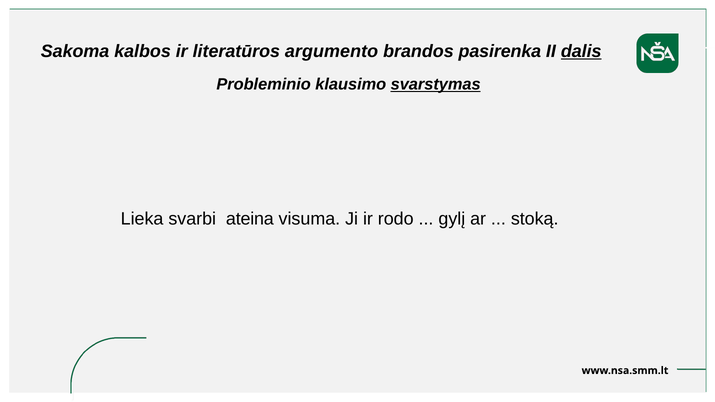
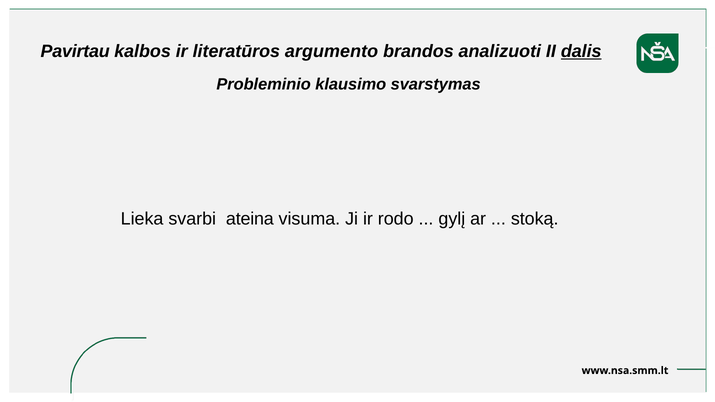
Sakoma: Sakoma -> Pavirtau (75, 51)
pasirenka: pasirenka -> analizuoti (500, 51)
svarstymas underline: present -> none (436, 84)
